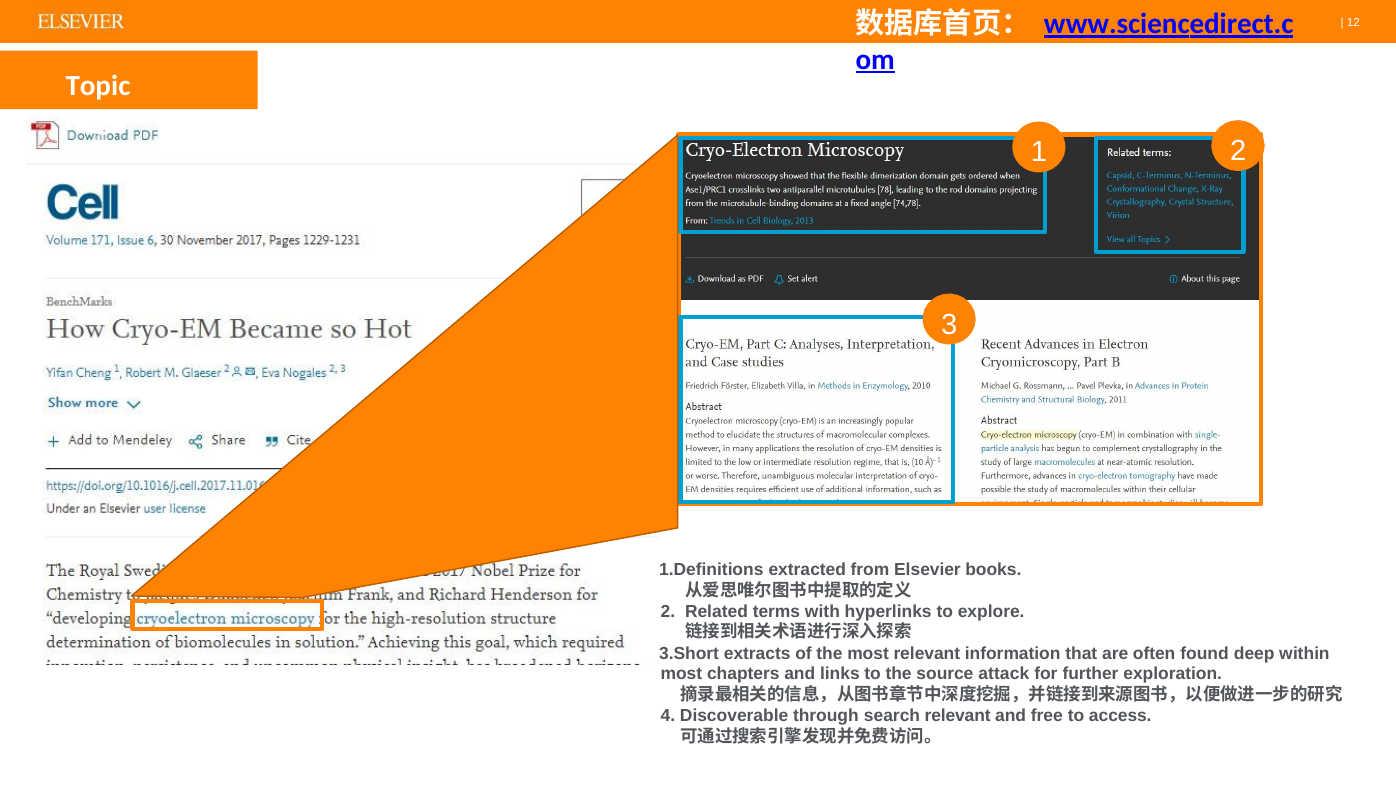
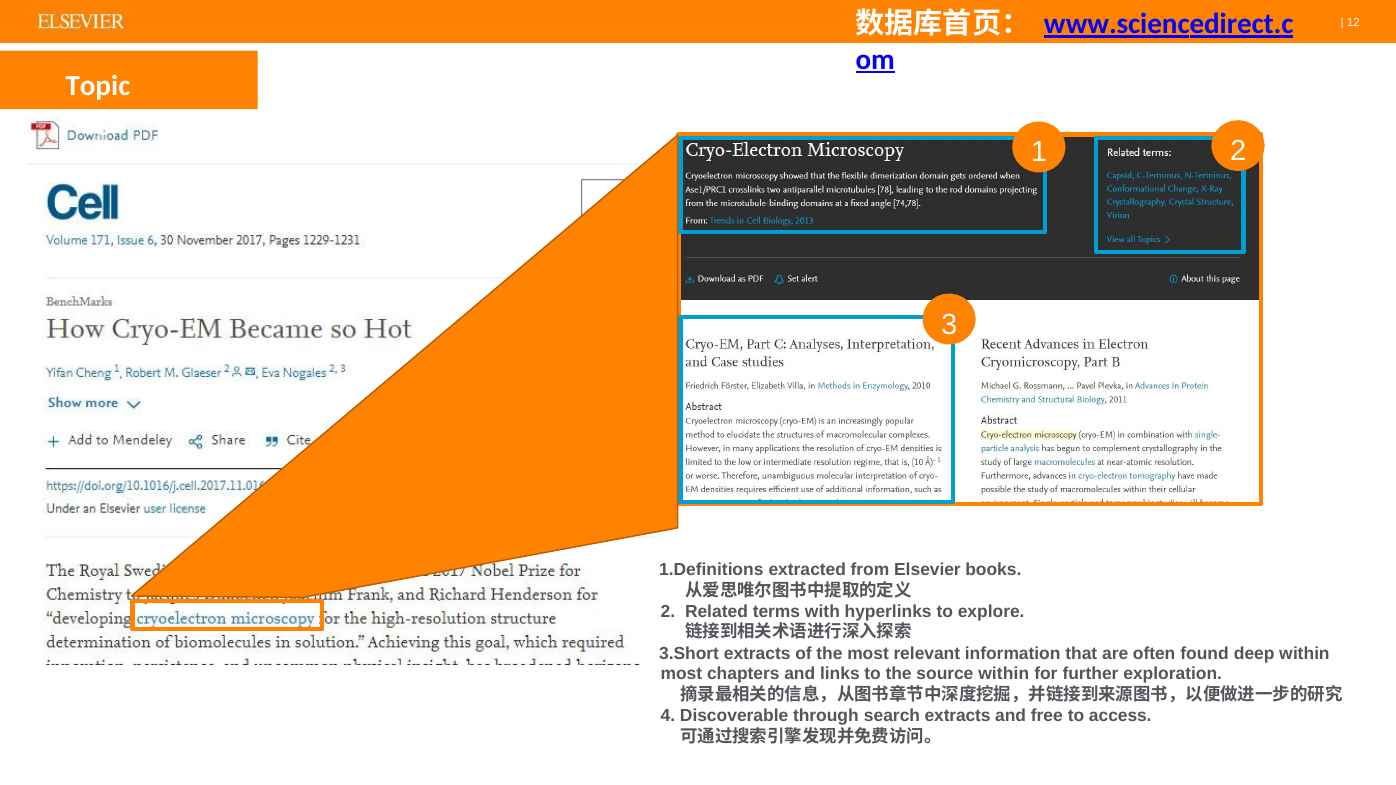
source attack: attack -> within (1004, 674)
search relevant: relevant -> extracts (958, 716)
